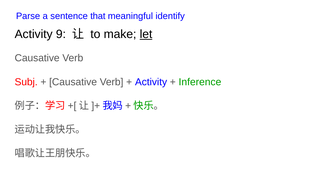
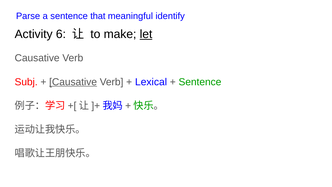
9: 9 -> 6 (61, 34)
Causative underline: none -> present (73, 82)
Activity: Activity -> Lexical (151, 82)
Inference: Inference -> Sentence (200, 82)
